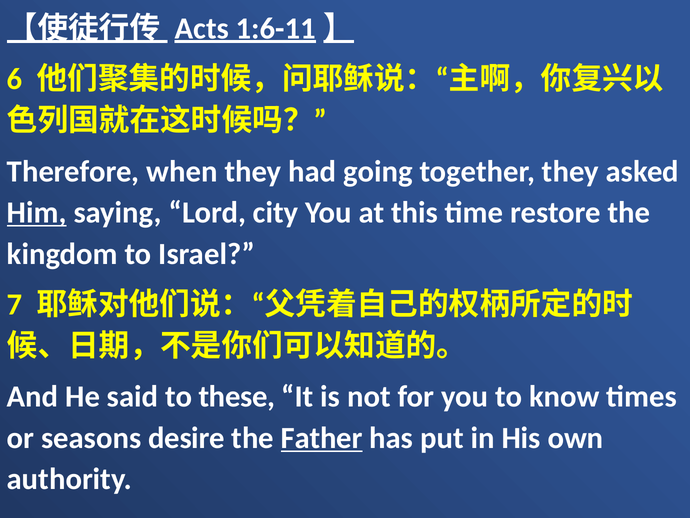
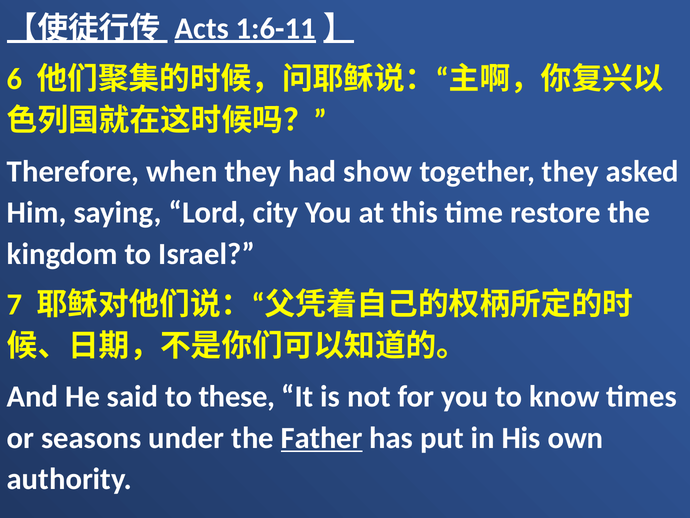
going: going -> show (378, 171)
Him underline: present -> none (37, 212)
desire: desire -> under (186, 438)
